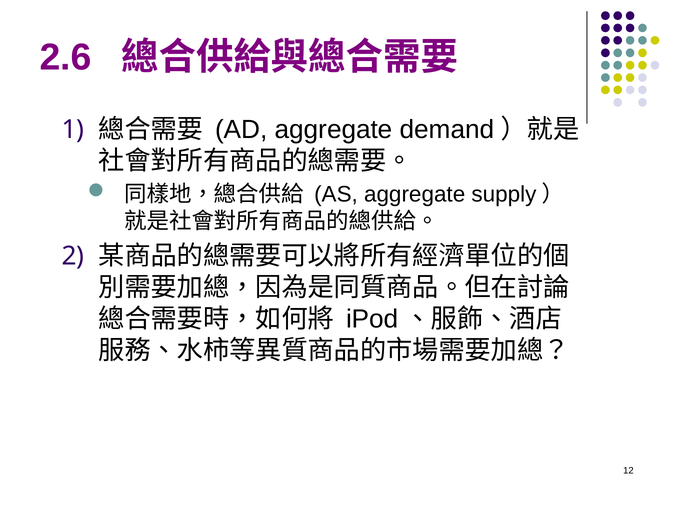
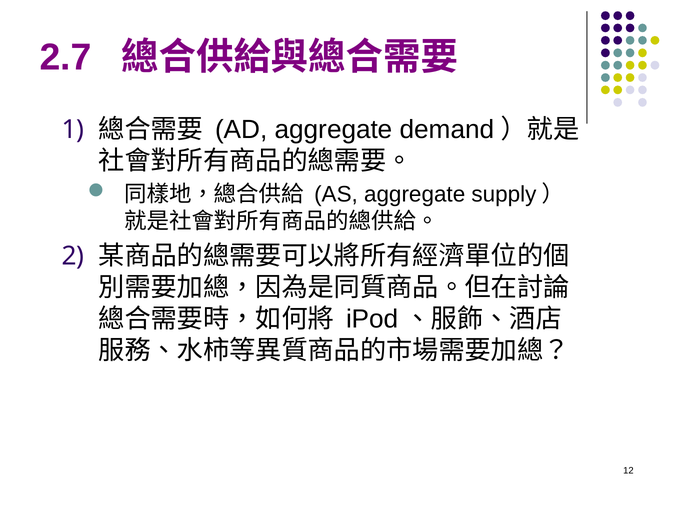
2.6: 2.6 -> 2.7 (66, 57)
